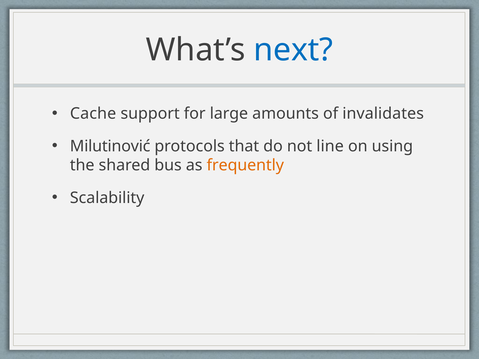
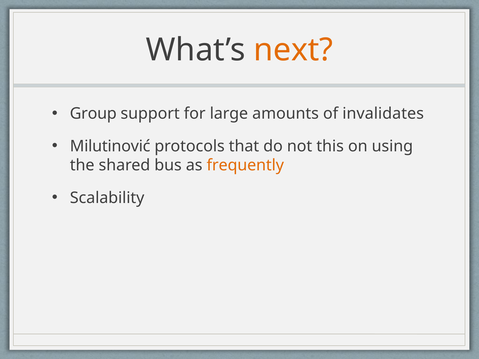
next colour: blue -> orange (293, 50)
Cache: Cache -> Group (93, 114)
line: line -> this (330, 146)
